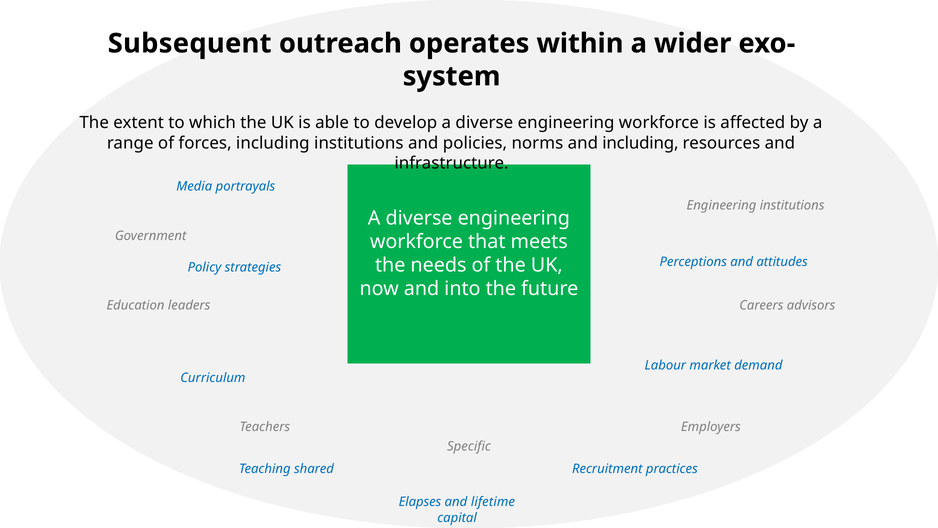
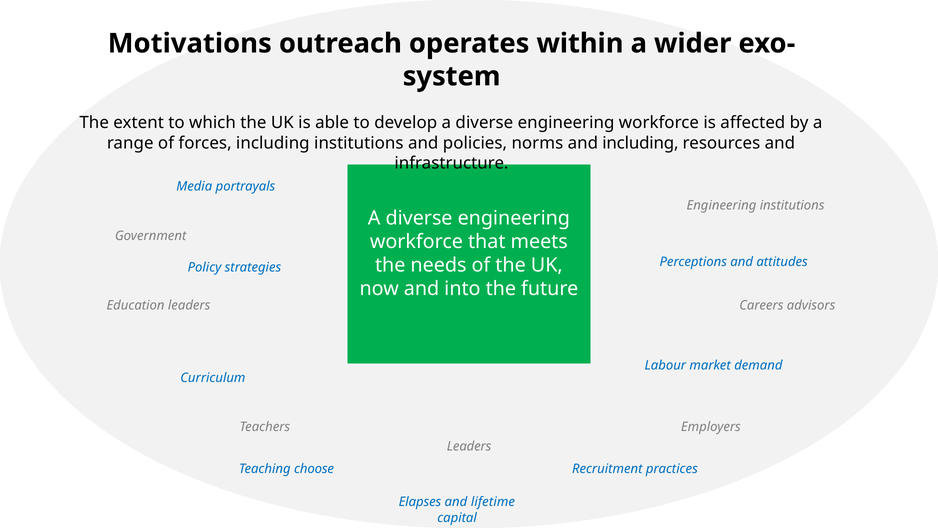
Subsequent: Subsequent -> Motivations (190, 43)
Specific: Specific -> Leaders (469, 446)
shared: shared -> choose (314, 469)
